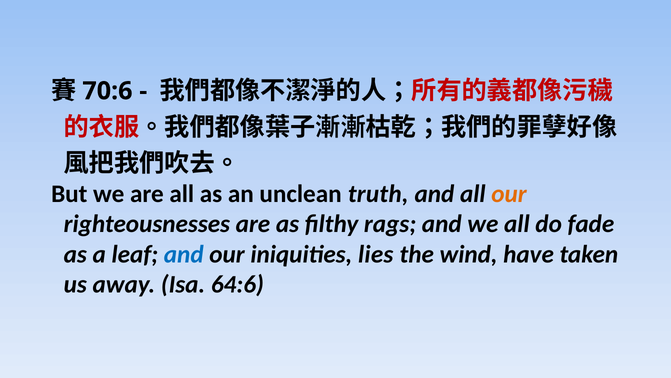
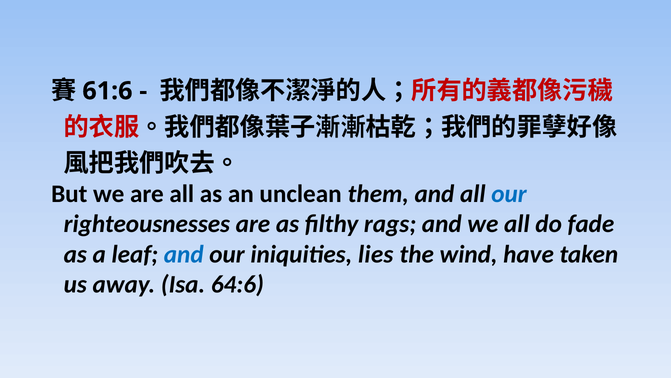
70:6: 70:6 -> 61:6 (107, 91)
truth: truth -> them (378, 193)
our colour: orange -> blue (509, 193)
